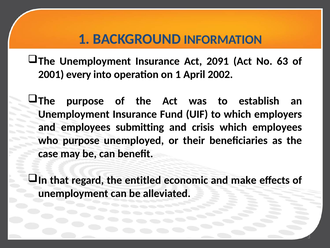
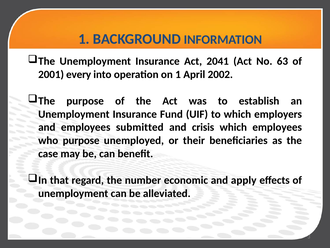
2091: 2091 -> 2041 (218, 61)
submitting: submitting -> submitted (140, 127)
entitled: entitled -> number (143, 180)
make: make -> apply (244, 180)
